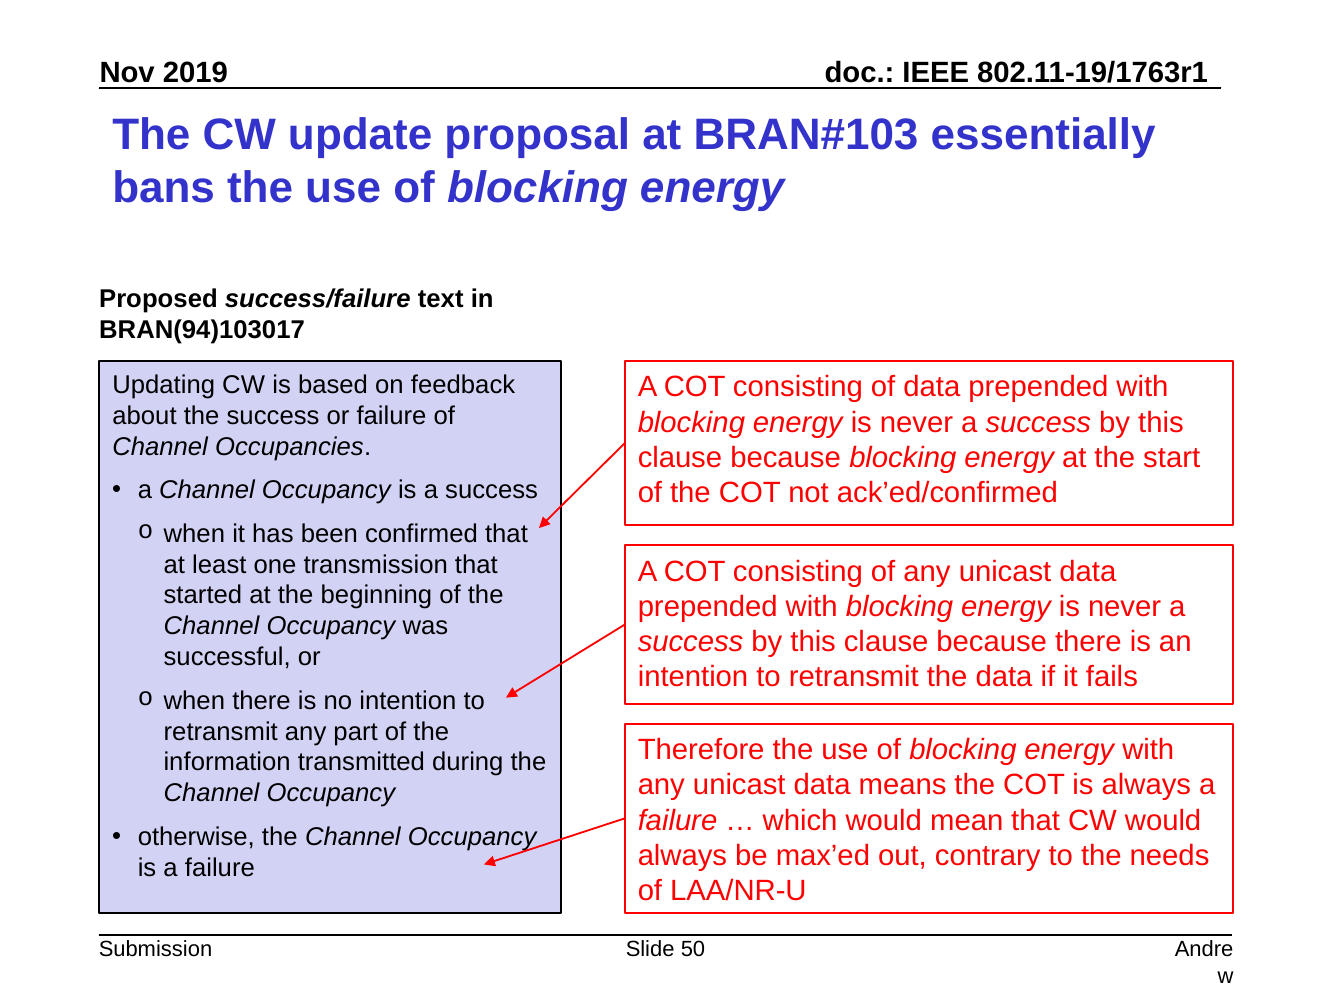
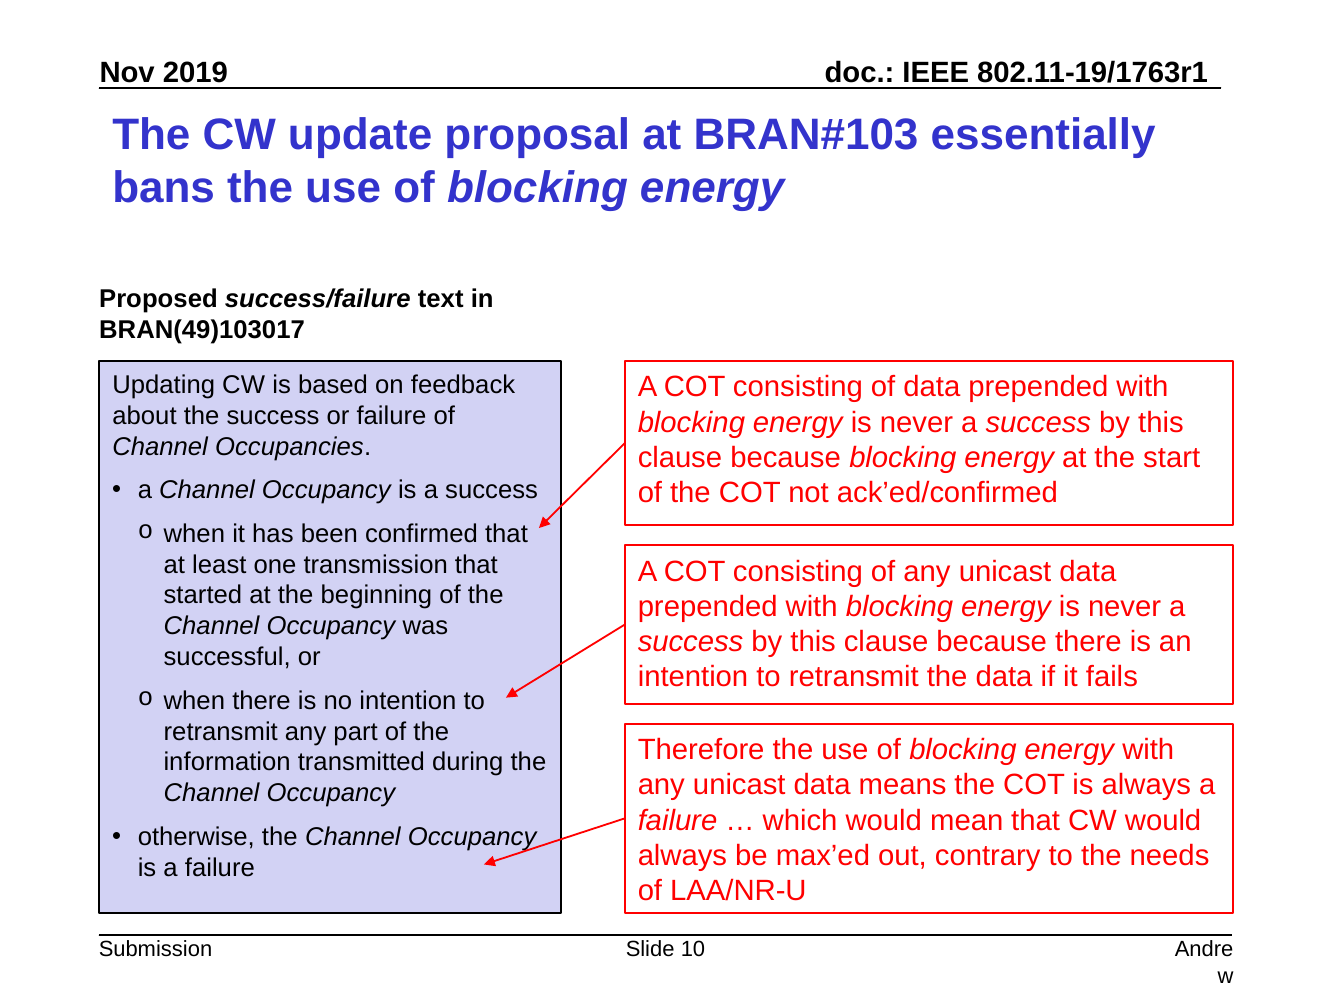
BRAN(94)103017: BRAN(94)103017 -> BRAN(49)103017 (202, 330)
50: 50 -> 10 (693, 949)
